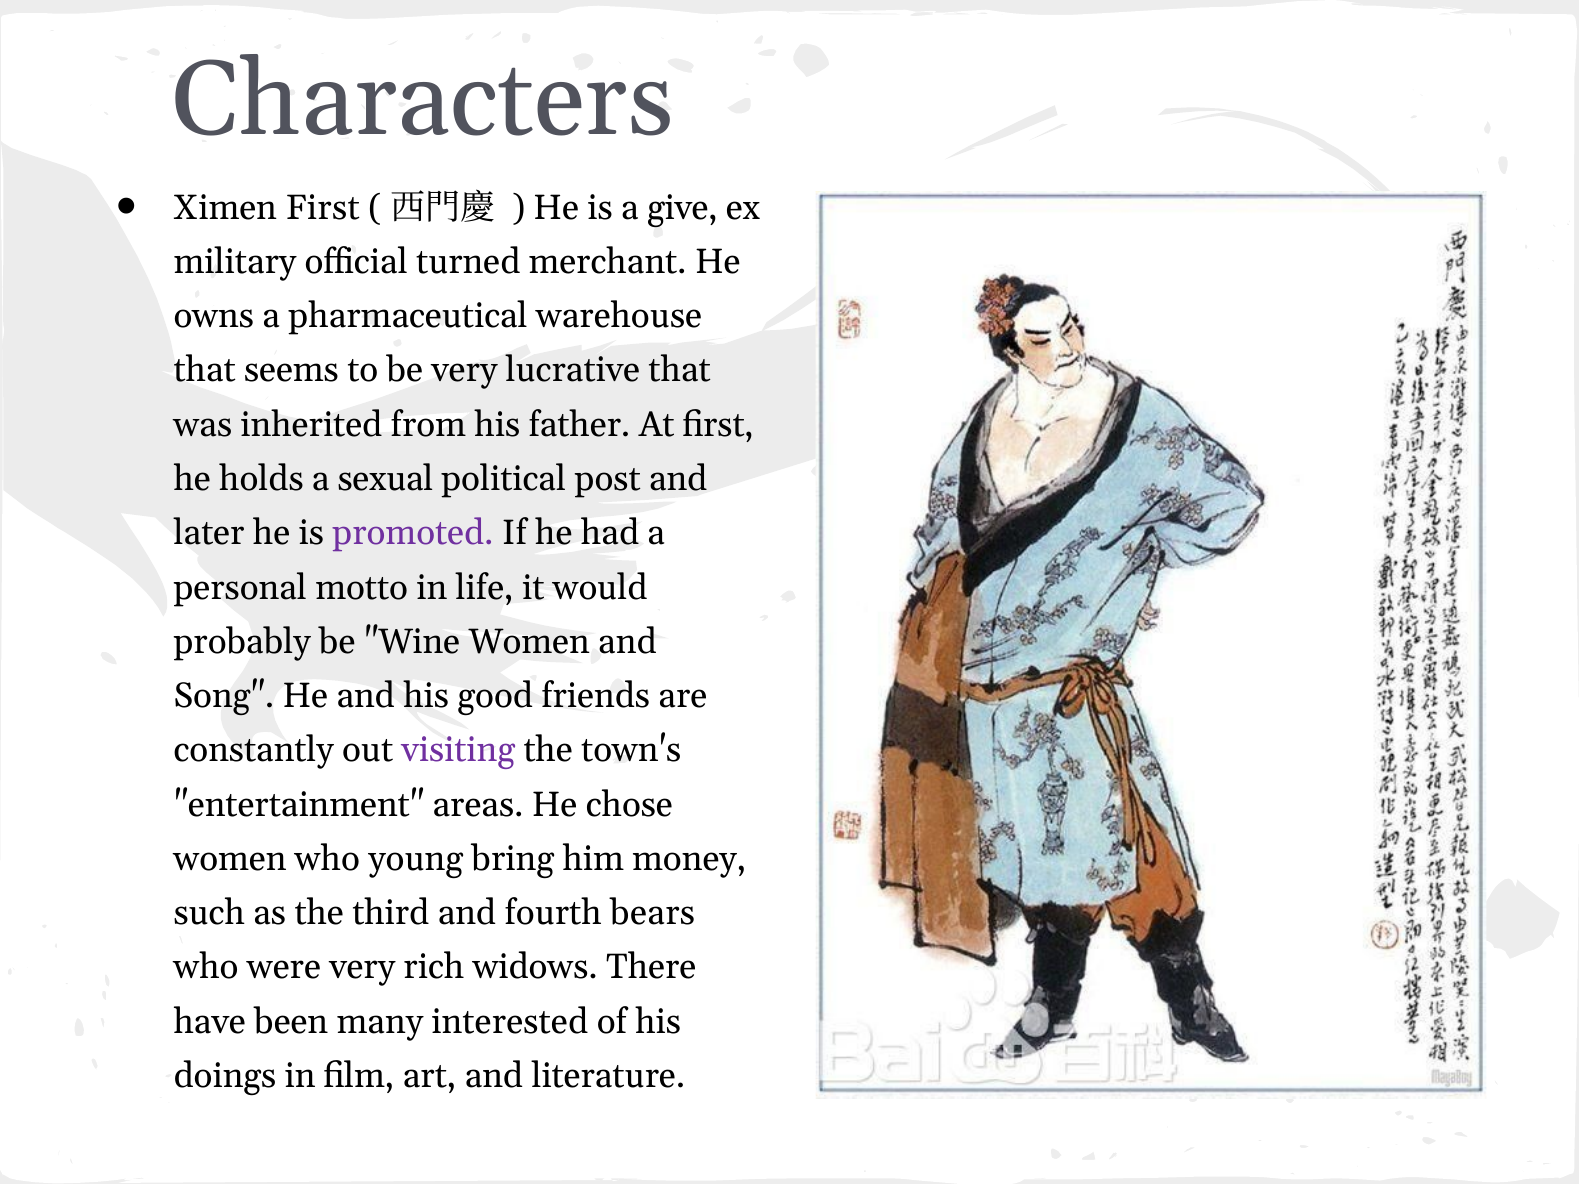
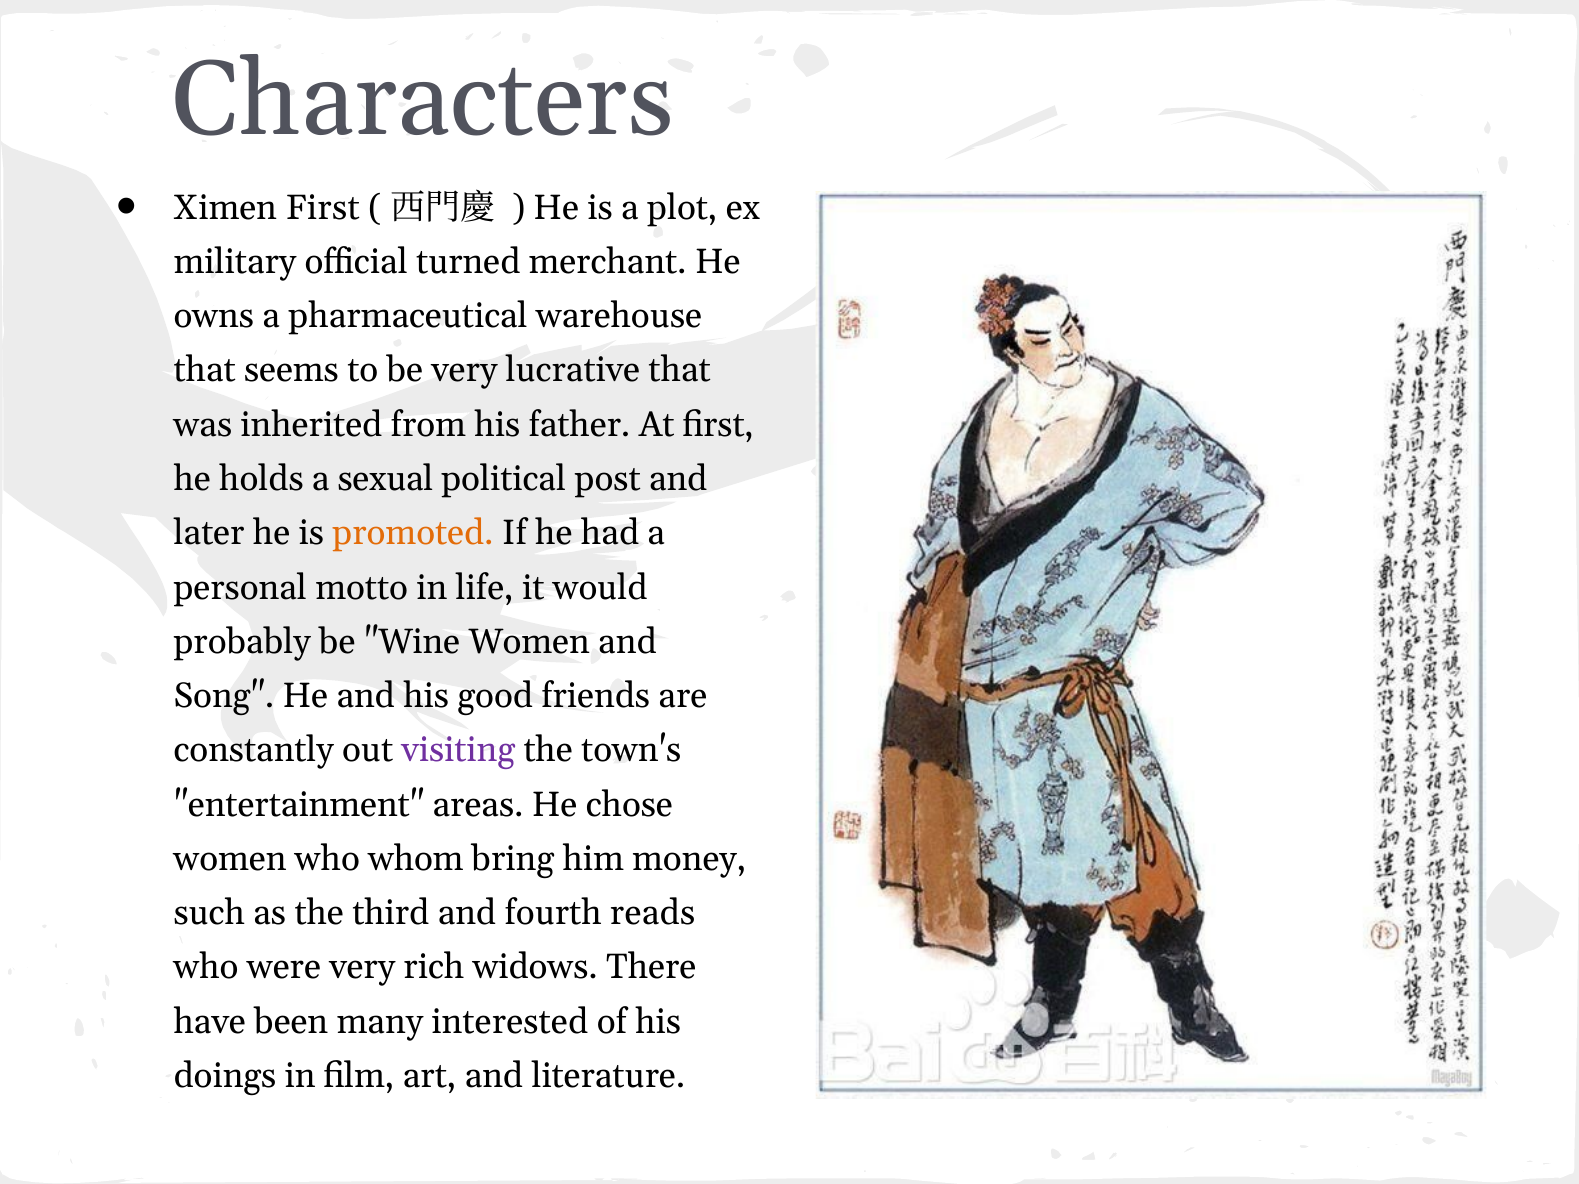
give: give -> plot (682, 208)
promoted colour: purple -> orange (413, 533)
young: young -> whom (416, 859)
bears: bears -> reads (653, 913)
